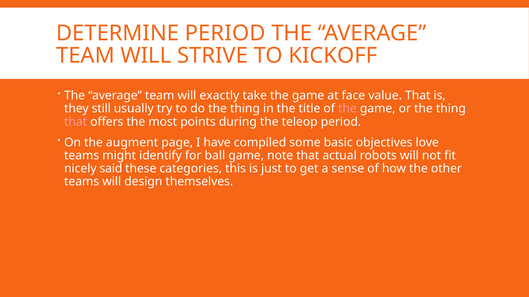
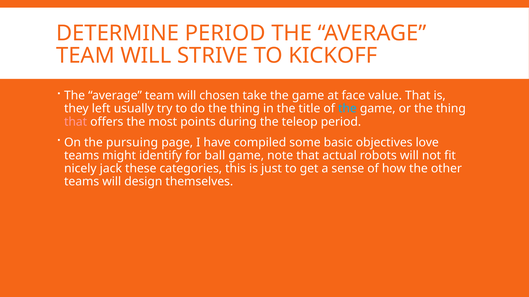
exactly: exactly -> chosen (219, 96)
still: still -> left (101, 109)
the colour: pink -> light blue (347, 109)
augment: augment -> pursuing (132, 143)
said: said -> jack (111, 169)
